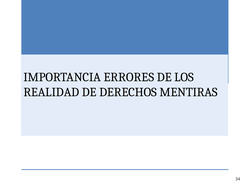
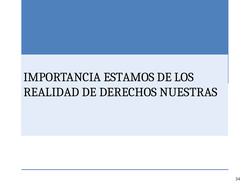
ERRORES: ERRORES -> ESTAMOS (129, 77)
MENTIRAS: MENTIRAS -> NUESTRAS (189, 92)
